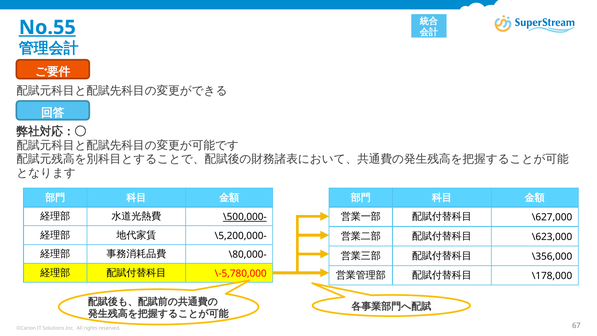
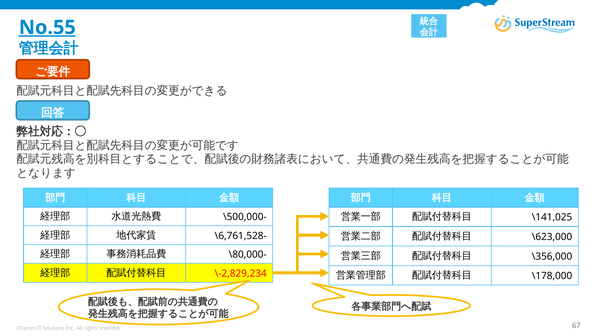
\500,000- underline: present -> none (245, 217)
\627,000: \627,000 -> \141,025 (552, 217)
\5,200,000-: \5,200,000- -> \6,761,528- (241, 236)
\-5,780,000: \-5,780,000 -> \-2,829,234 (241, 273)
